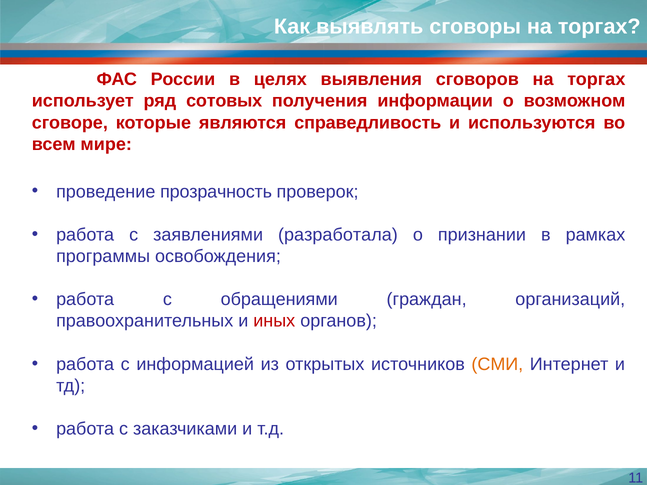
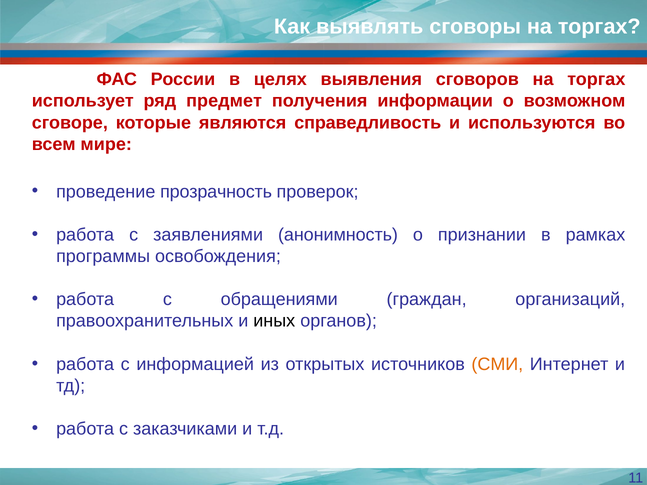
сотовых: сотовых -> предмет (224, 101)
разработала: разработала -> анонимность (338, 235)
иных colour: red -> black (274, 321)
